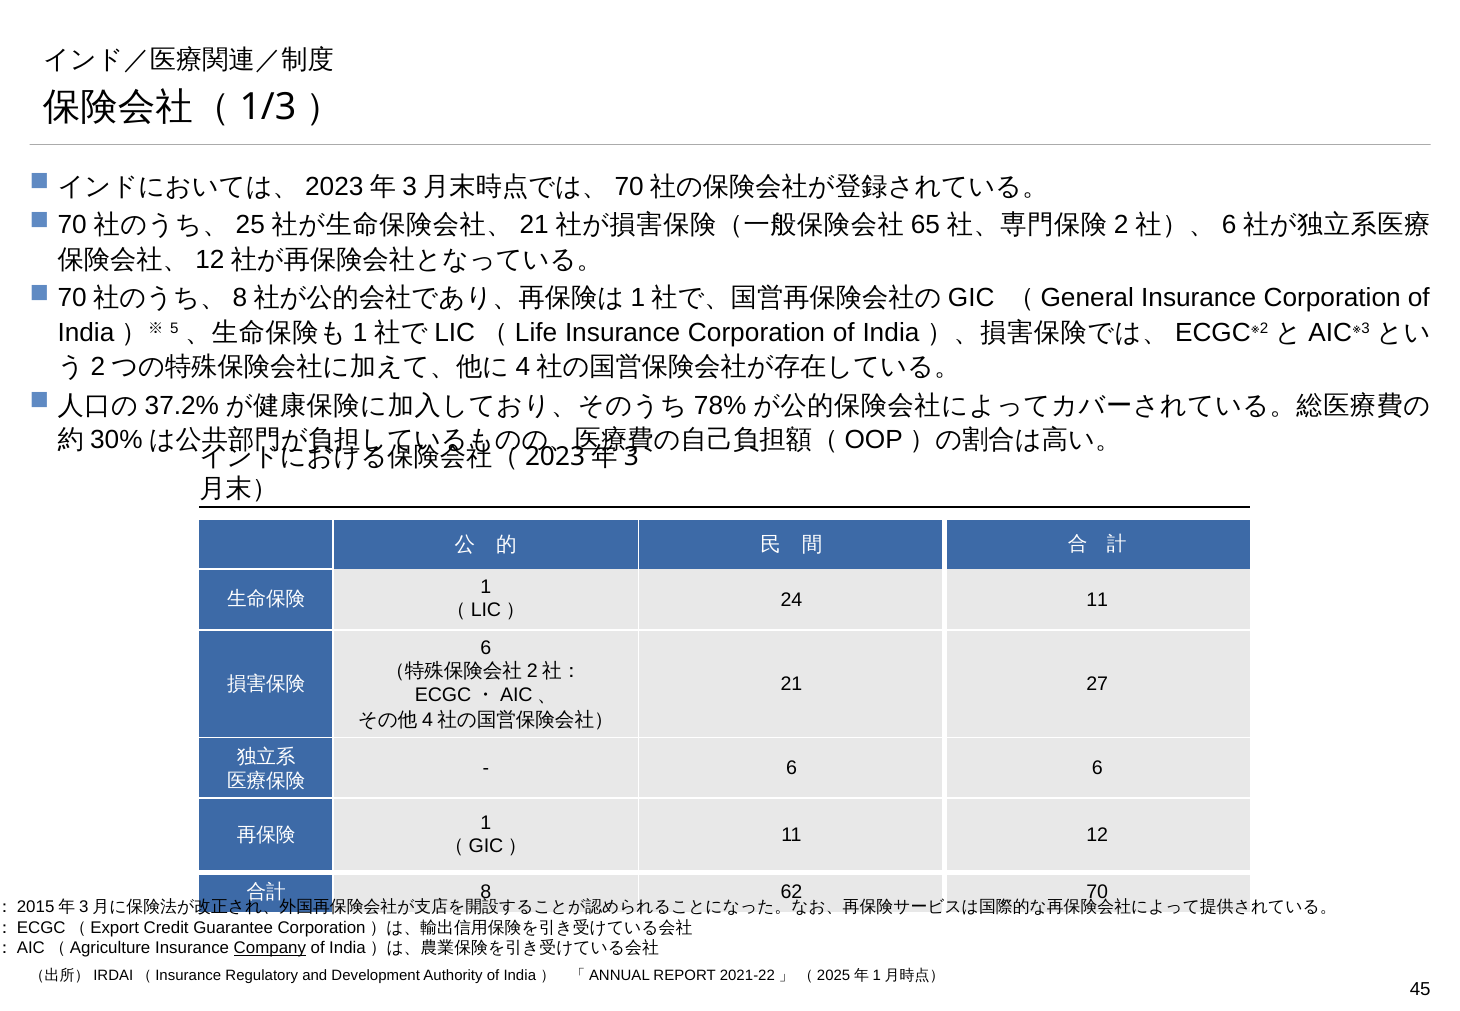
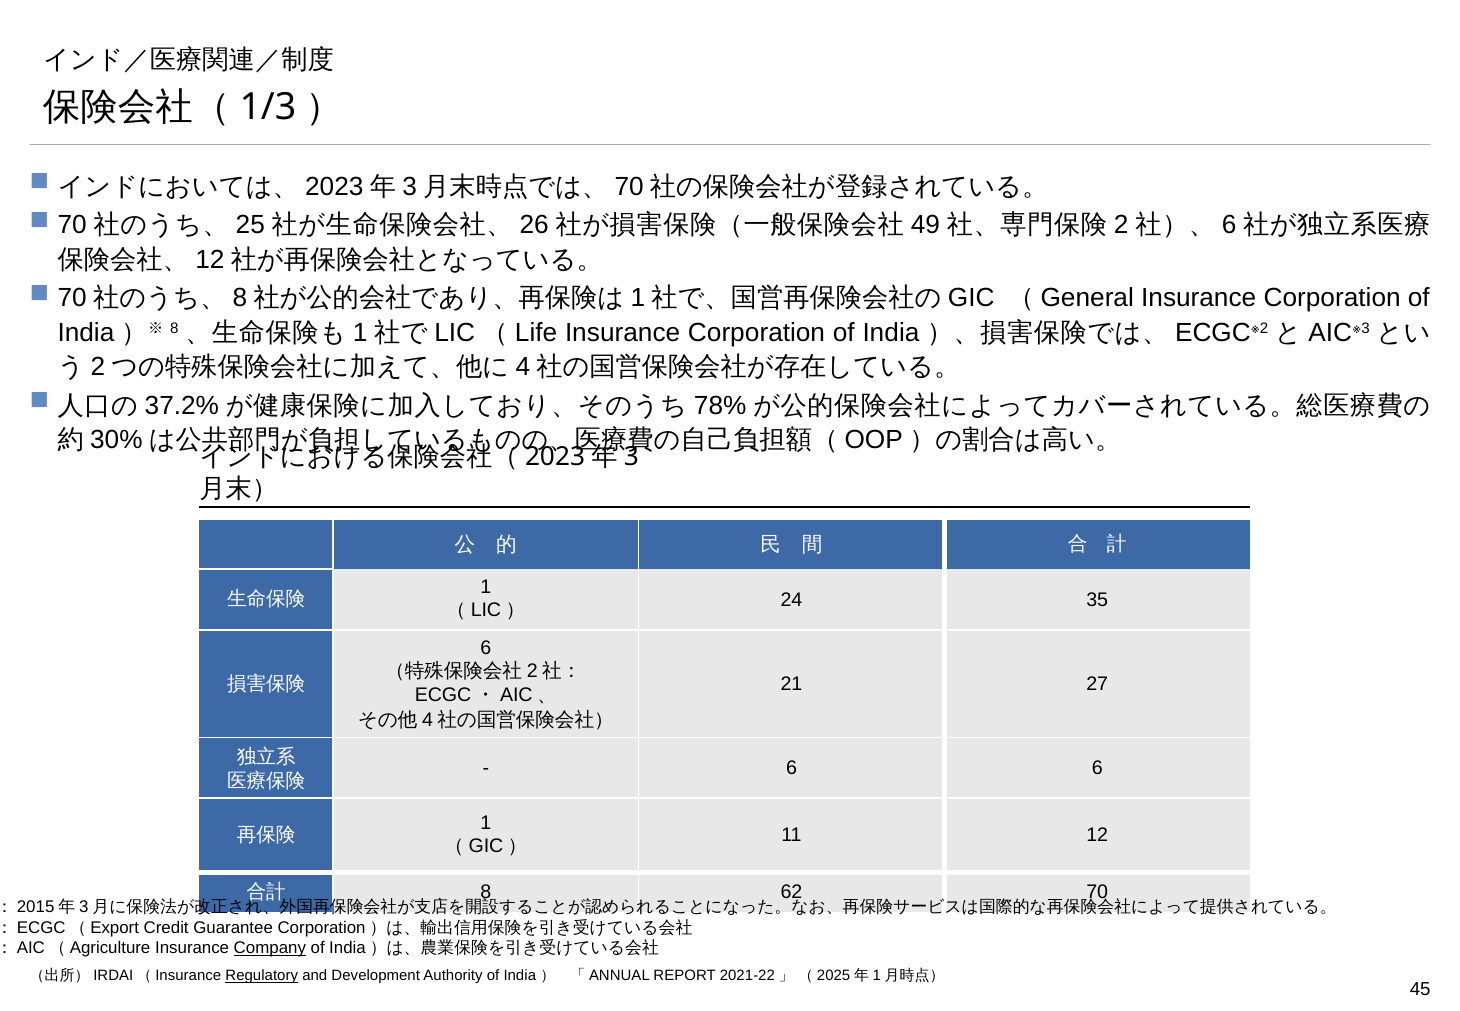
21: 21 -> 26 (534, 225)
65: 65 -> 49 (925, 225)
5: 5 -> 8 (174, 328)
24 11: 11 -> 35 (1097, 600)
Regulatory underline: none -> present (262, 976)
